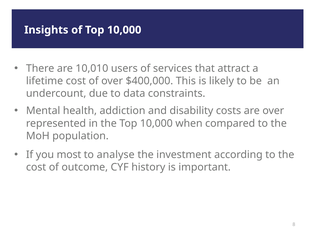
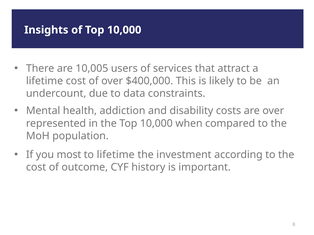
10,010: 10,010 -> 10,005 (92, 69)
to analyse: analyse -> lifetime (116, 155)
